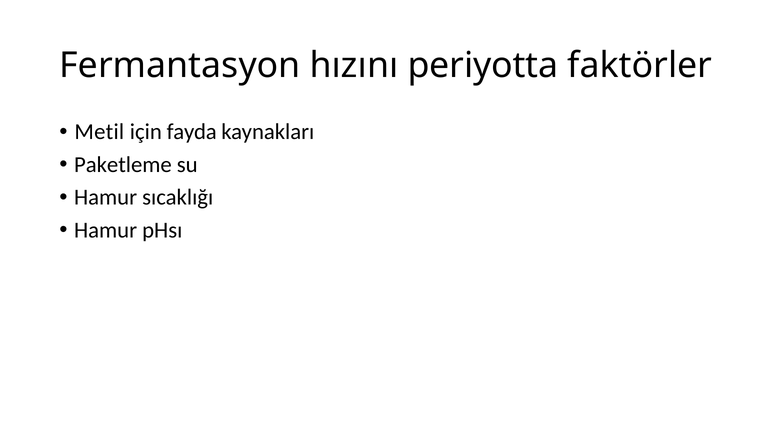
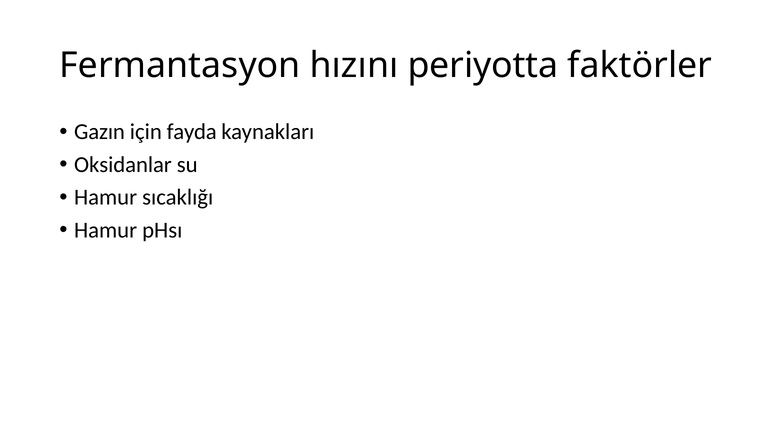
Metil: Metil -> Gazın (99, 132)
Paketleme: Paketleme -> Oksidanlar (123, 165)
